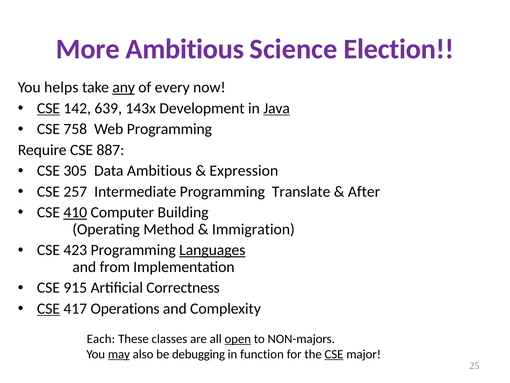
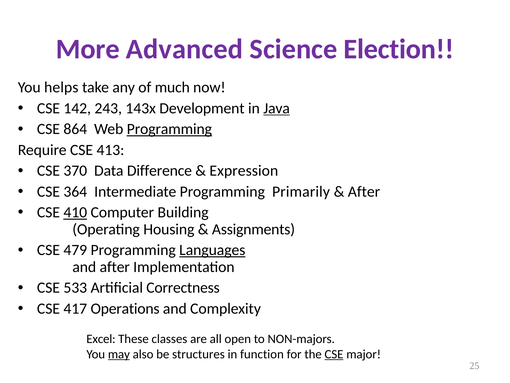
More Ambitious: Ambitious -> Advanced (185, 49)
any underline: present -> none (124, 87)
every: every -> much (172, 87)
CSE underline: present -> none (48, 108)
639: 639 -> 243 (108, 108)
758: 758 -> 864 (75, 129)
Programming underline: none -> present (169, 129)
887: 887 -> 413 (110, 150)
305: 305 -> 370 (75, 171)
Data Ambitious: Ambitious -> Difference (159, 171)
257: 257 -> 364 (75, 191)
Translate: Translate -> Primarily (301, 191)
Method: Method -> Housing (169, 229)
Immigration: Immigration -> Assignments (253, 229)
423: 423 -> 479 (75, 250)
and from: from -> after (115, 267)
915: 915 -> 533 (75, 287)
CSE underline: present -> none (48, 308)
Each: Each -> Excel (101, 338)
open underline: present -> none (238, 338)
debugging: debugging -> structures (198, 354)
